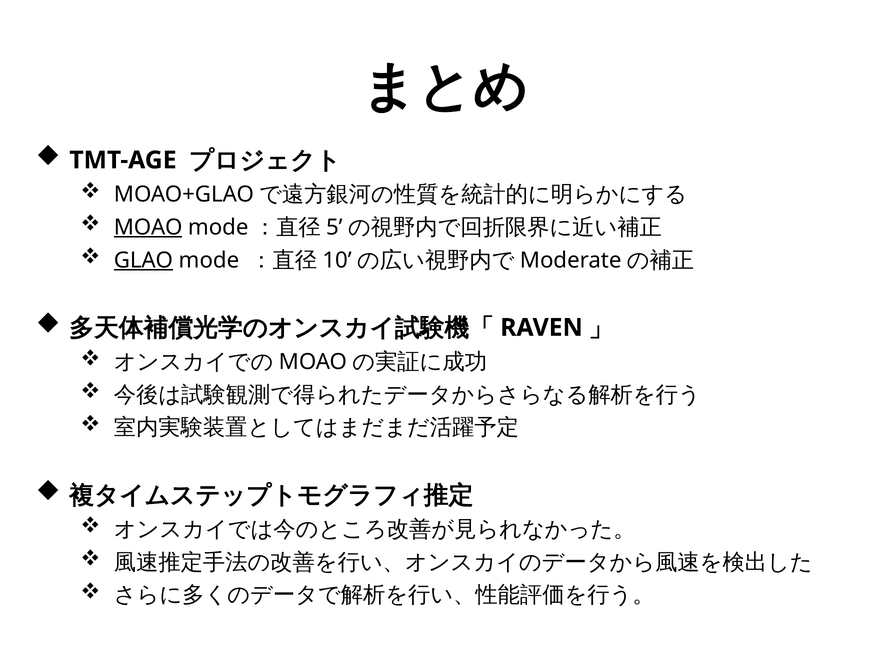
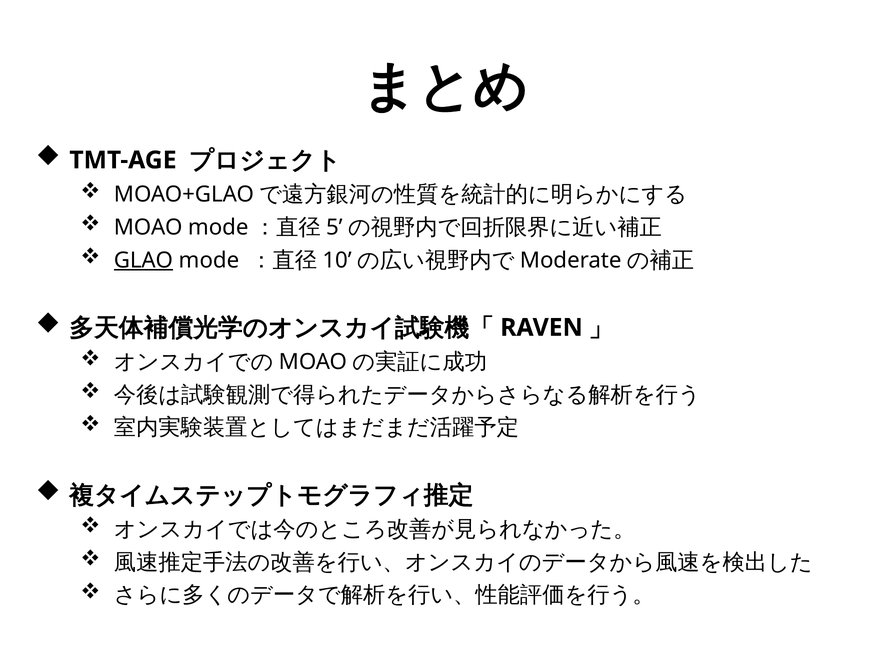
MOAO underline: present -> none (148, 227)
